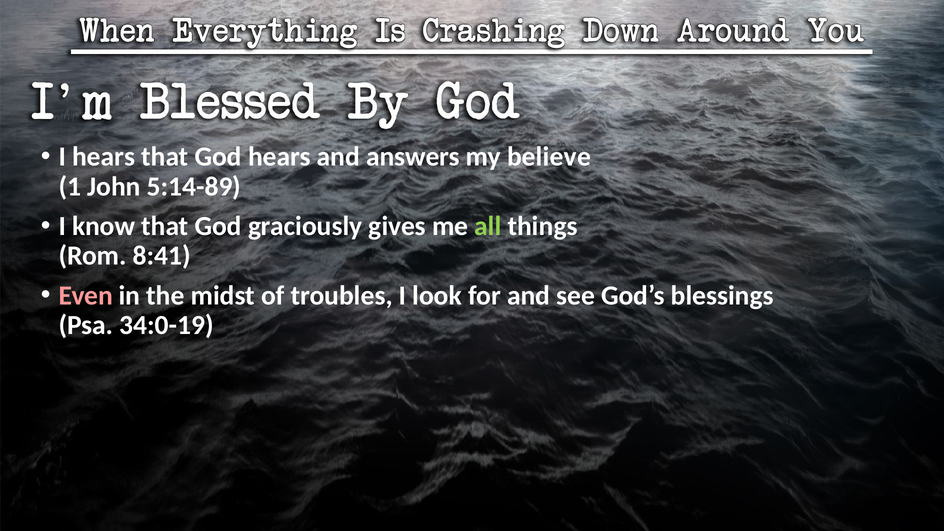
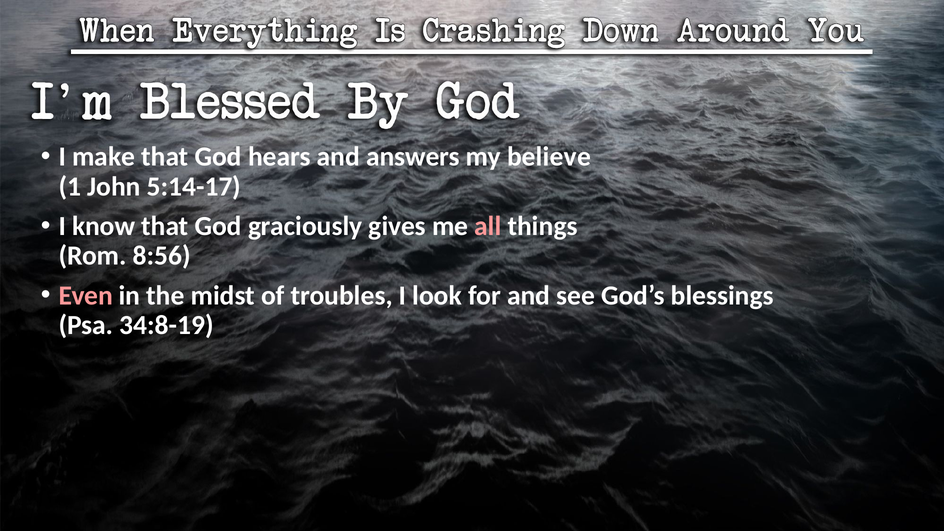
I hears: hears -> make (104, 157)
5:14-89: 5:14-89 -> 5:14-17 (194, 187)
all colour: light green -> pink (488, 226)
8:41: 8:41 -> 8:56 (162, 256)
34:0-19: 34:0-19 -> 34:8-19 (167, 325)
